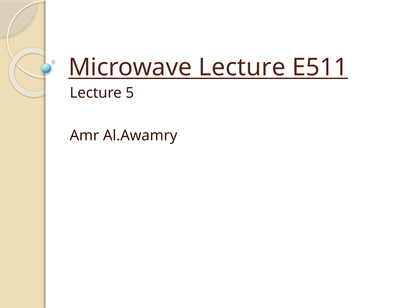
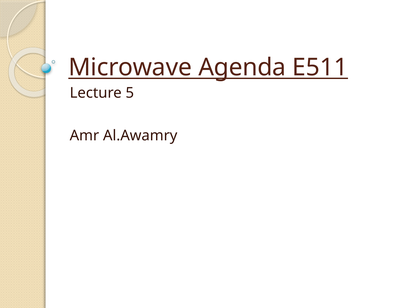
Microwave Lecture: Lecture -> Agenda (242, 67)
